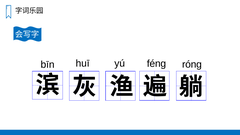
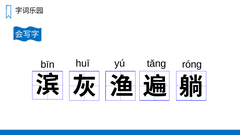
fénɡ: fénɡ -> tǎnɡ (156, 64)
